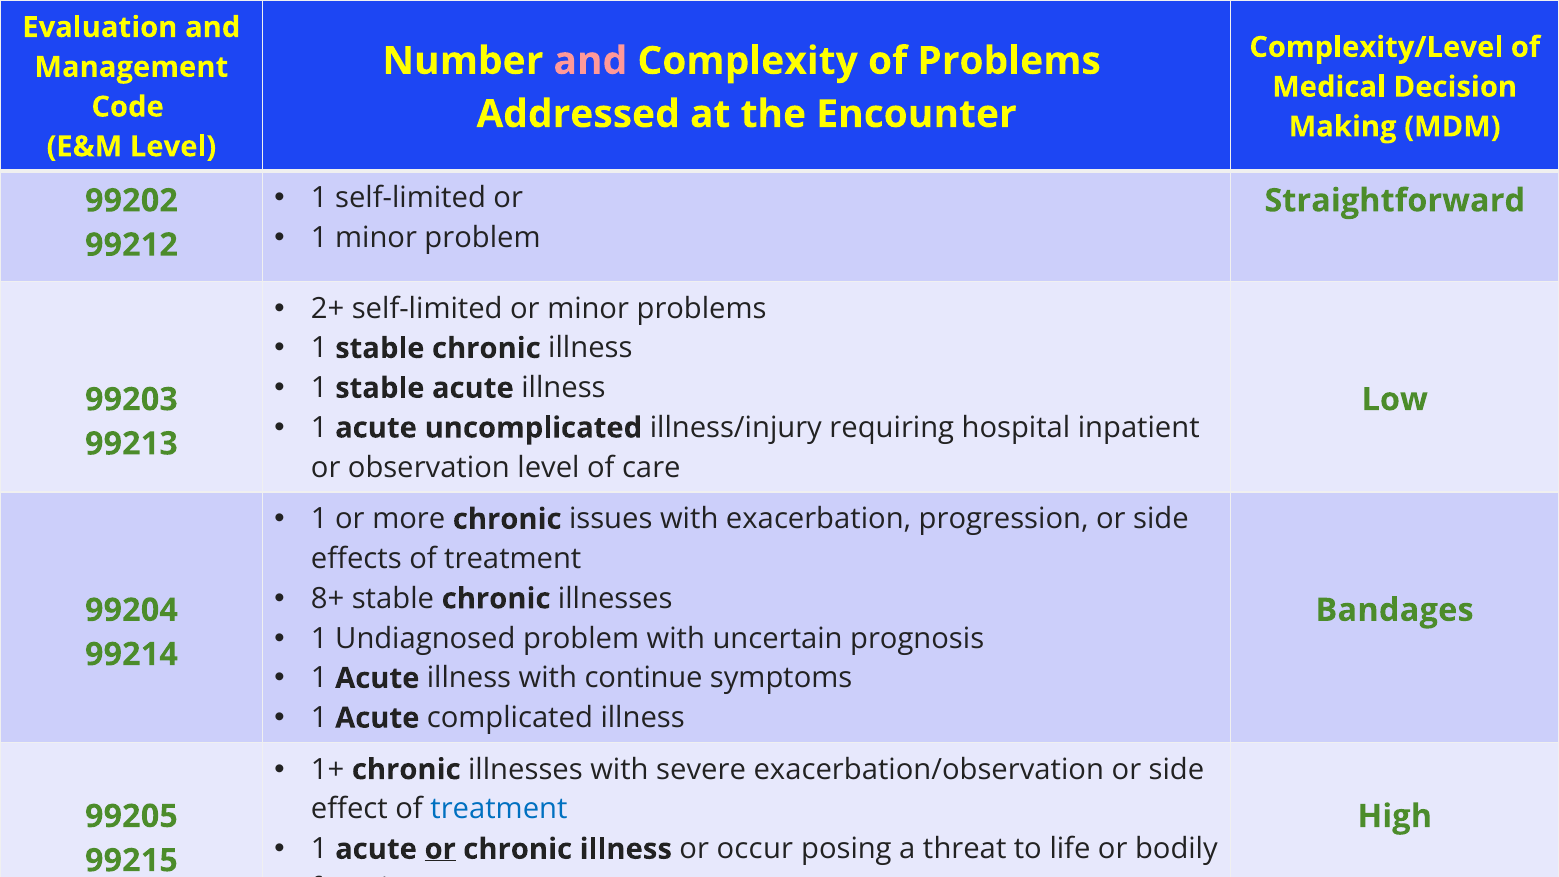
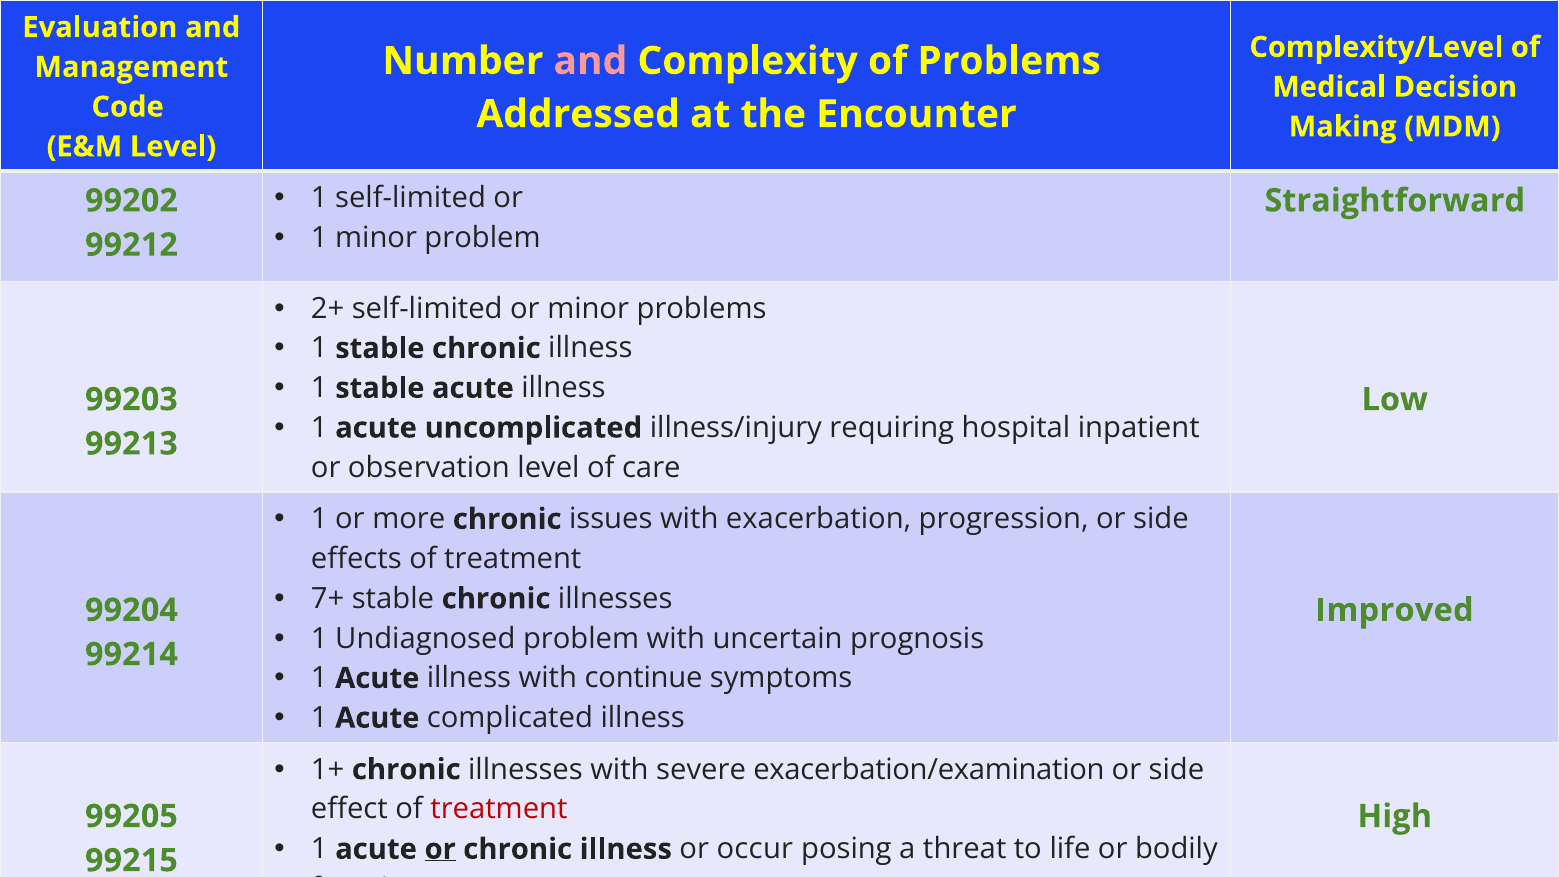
8+: 8+ -> 7+ (328, 599)
Bandages: Bandages -> Improved (1395, 610)
exacerbation/observation: exacerbation/observation -> exacerbation/examination (929, 770)
treatment colour: blue -> red (499, 809)
